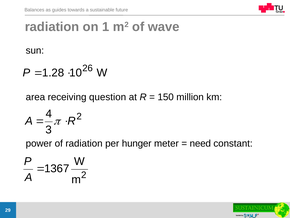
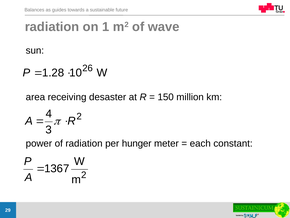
question: question -> desaster (108, 97)
need: need -> each (200, 143)
